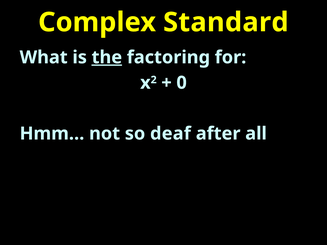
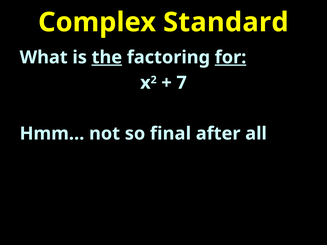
for underline: none -> present (231, 57)
0: 0 -> 7 (182, 83)
deaf: deaf -> final (170, 134)
